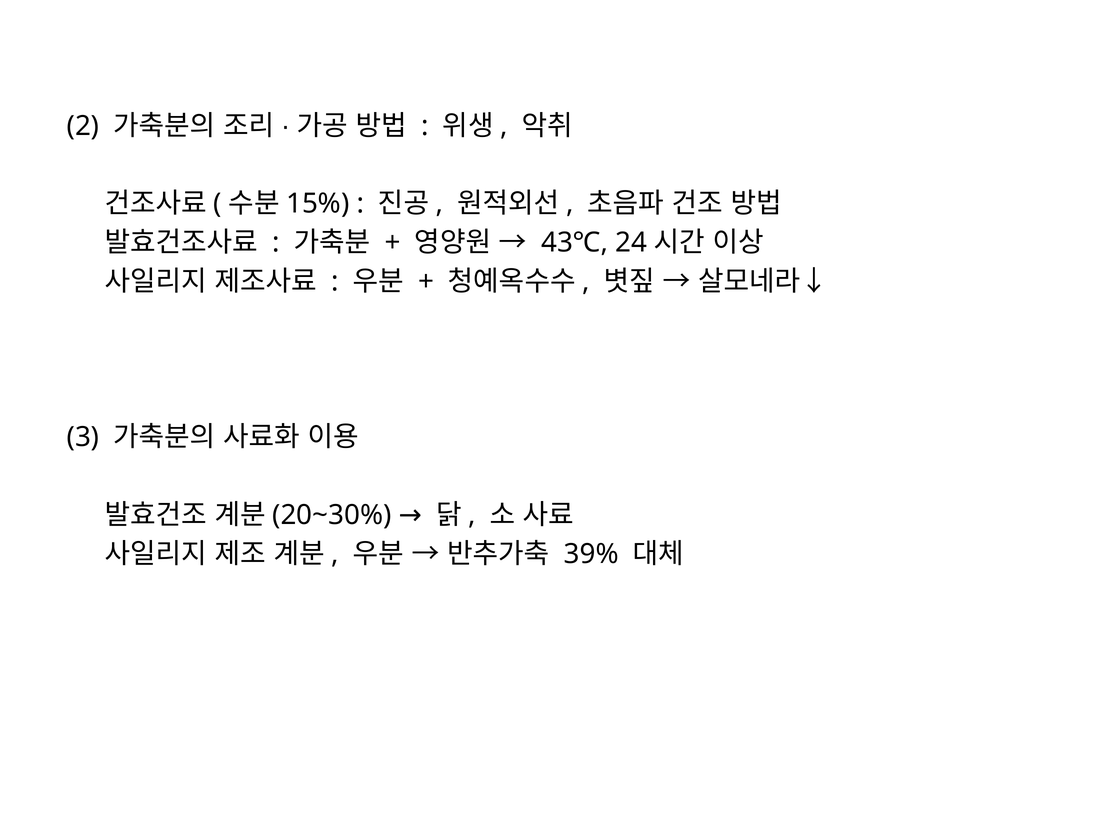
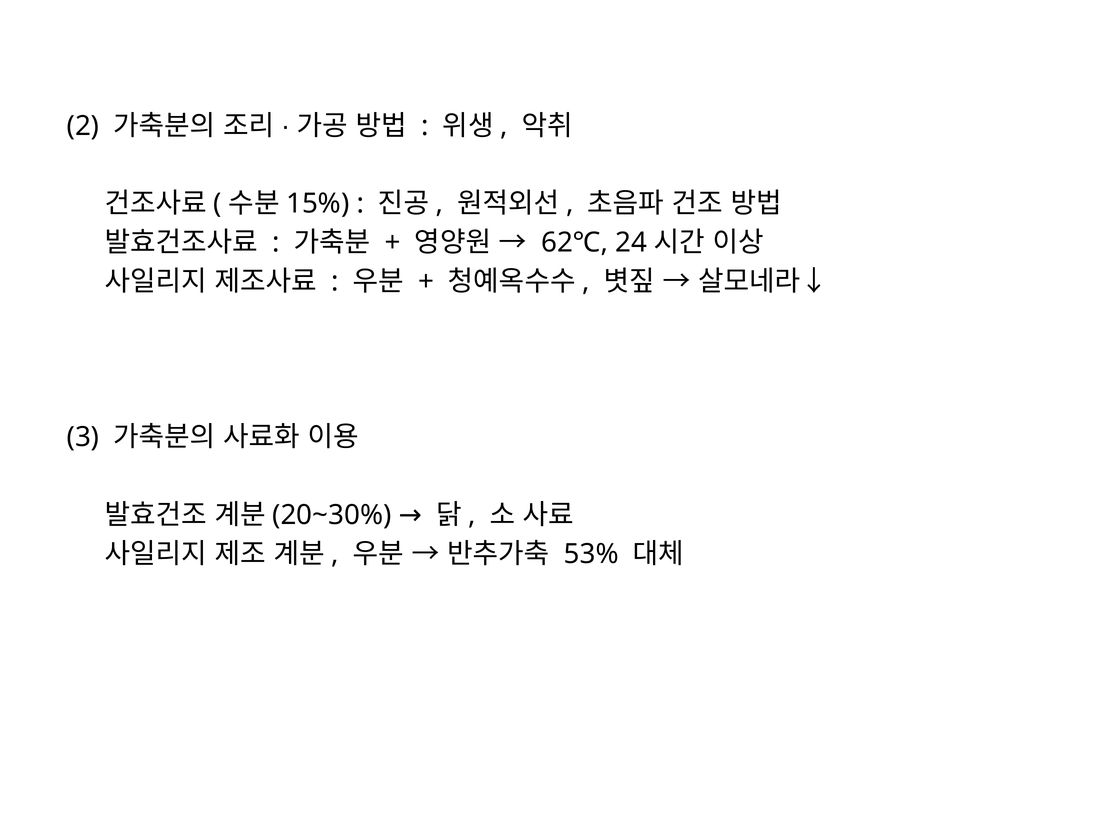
43℃: 43℃ -> 62℃ (575, 243)
39%: 39% -> 53% (591, 554)
